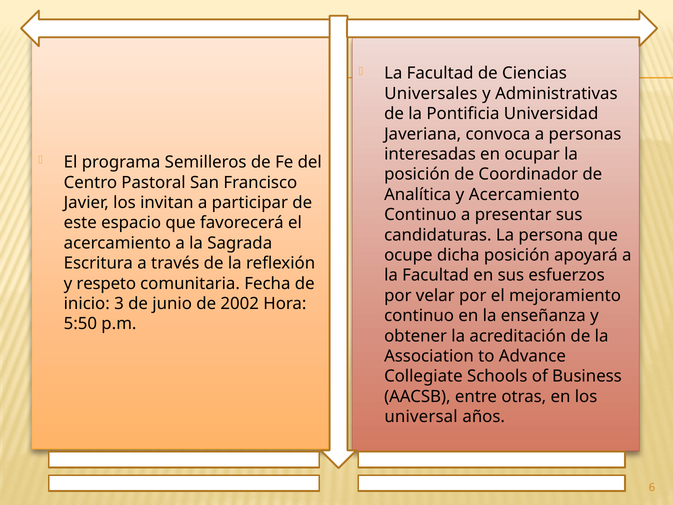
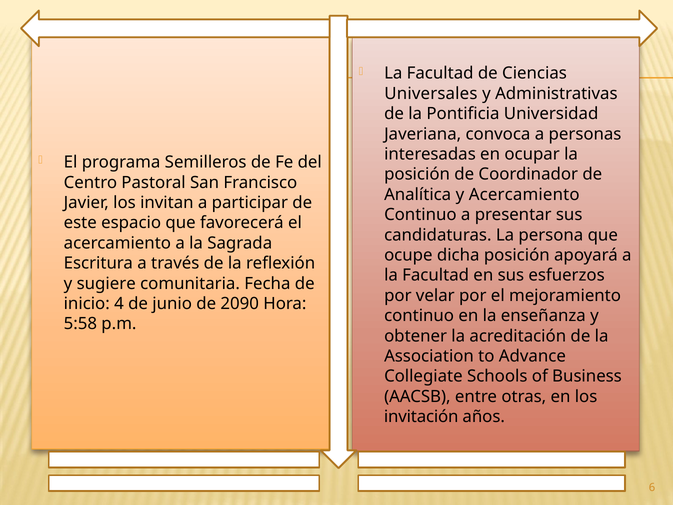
respeto: respeto -> sugiere (106, 283)
3: 3 -> 4 (119, 304)
2002: 2002 -> 2090 (240, 304)
5:50: 5:50 -> 5:58 (80, 324)
universal: universal -> invitación (421, 417)
